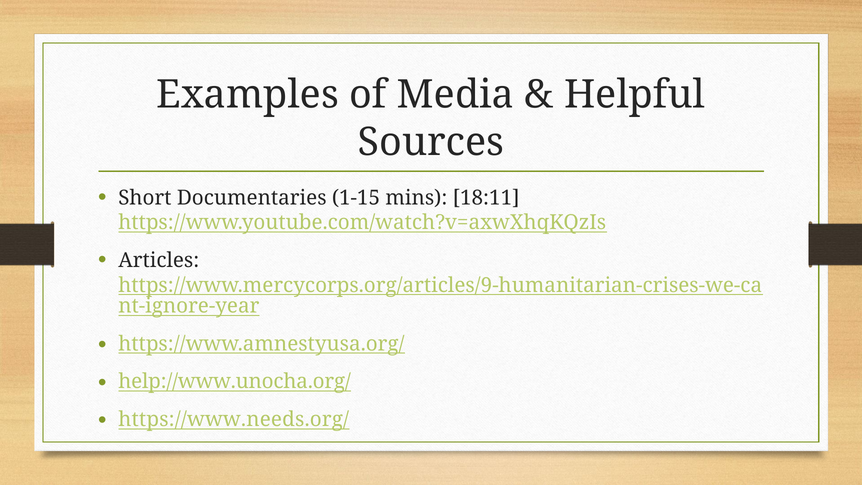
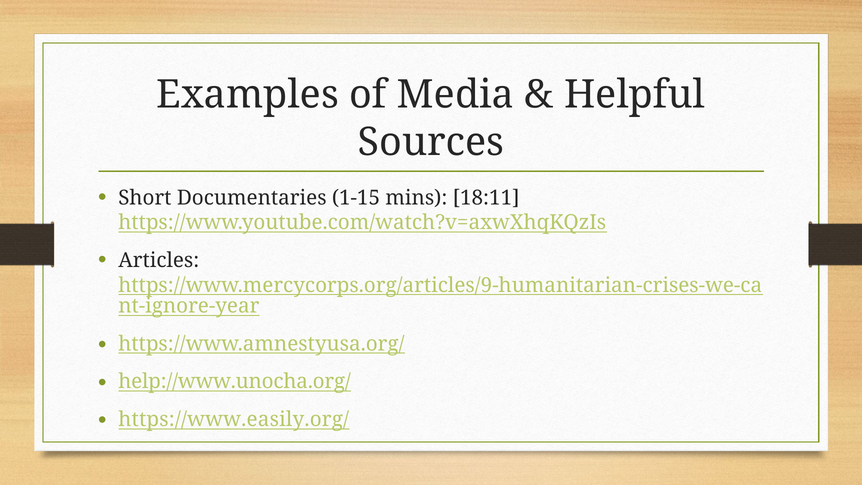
https://www.needs.org/: https://www.needs.org/ -> https://www.easily.org/ (234, 419)
